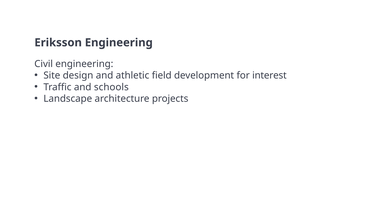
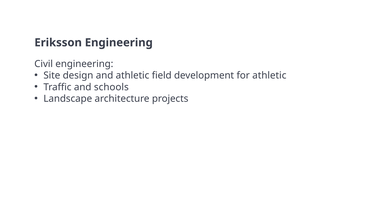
for interest: interest -> athletic (269, 76)
